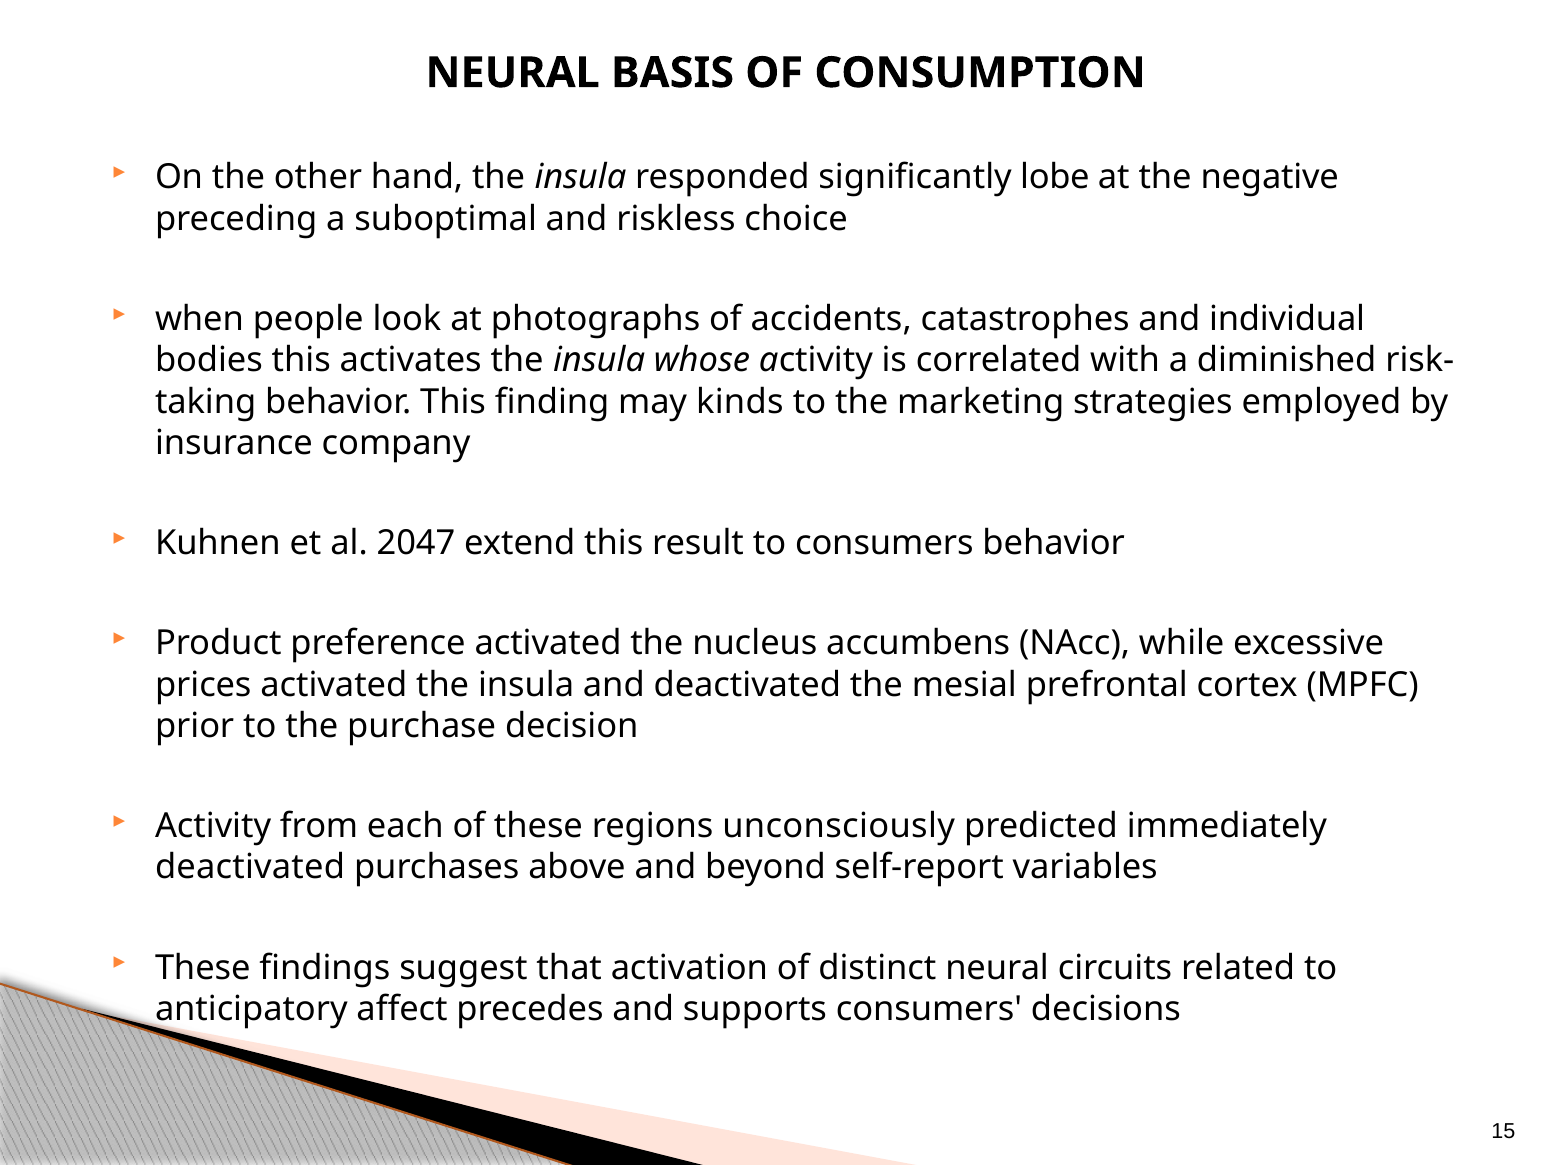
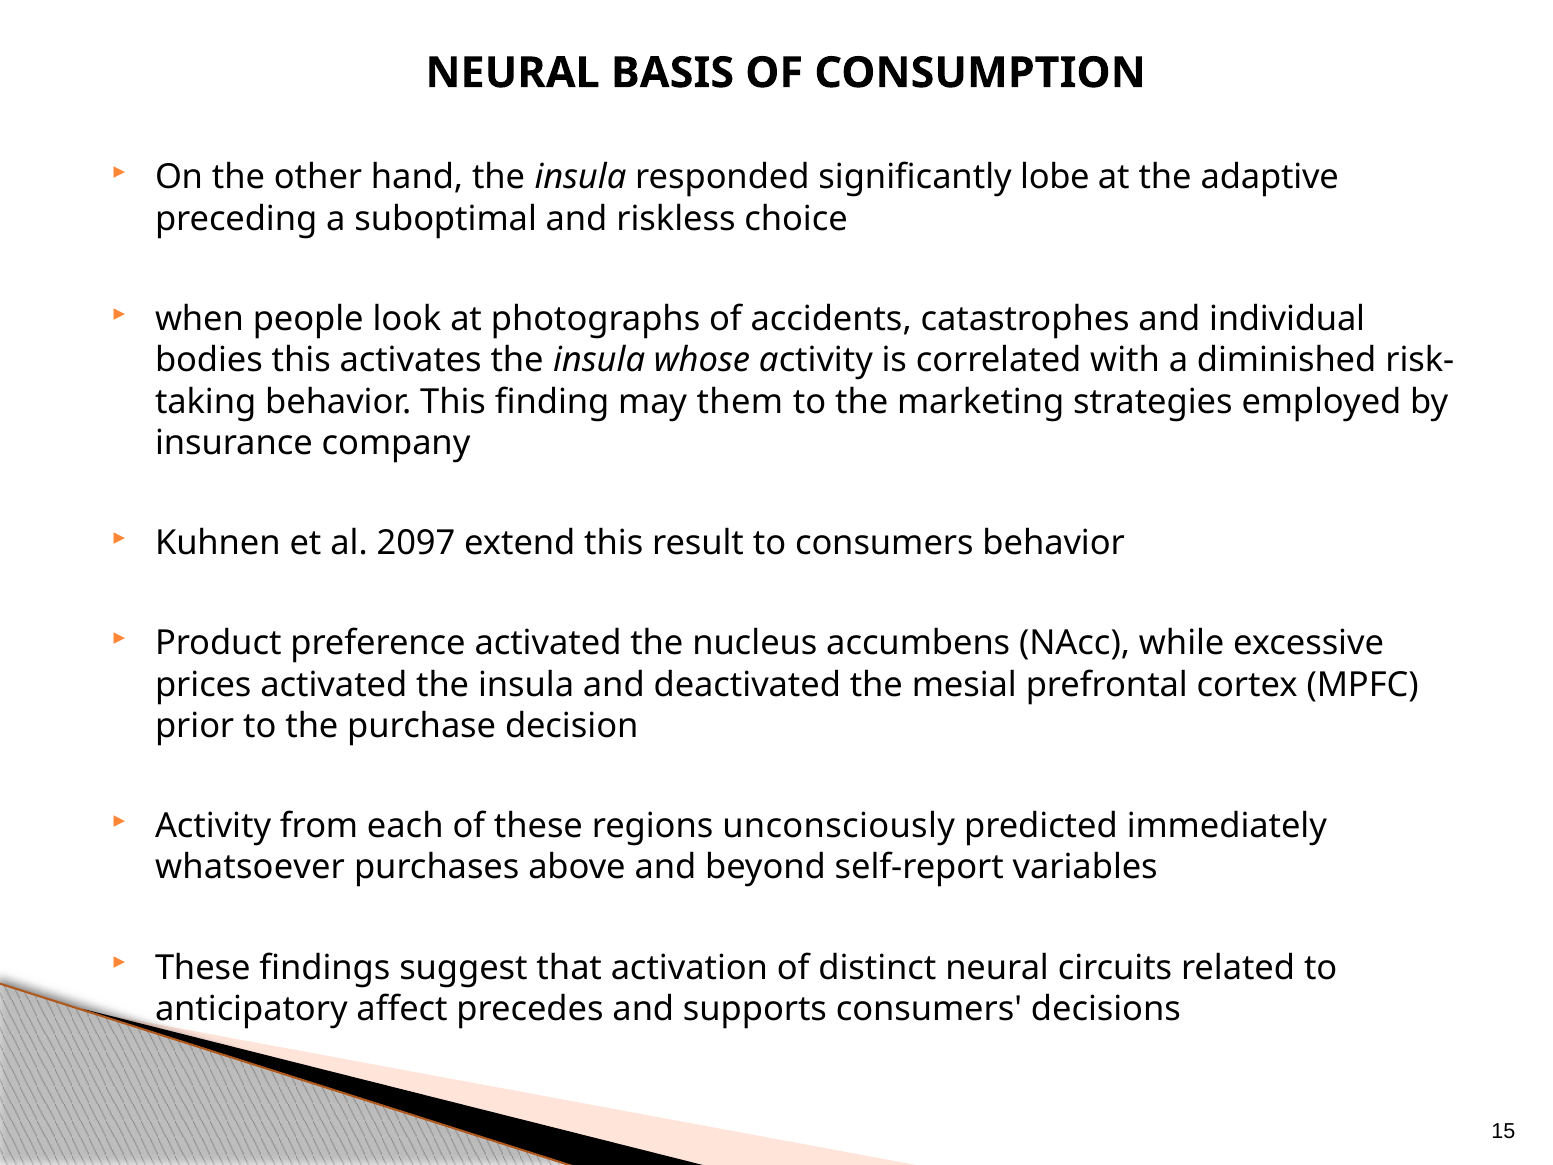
negative: negative -> adaptive (1270, 178)
kinds: kinds -> them (740, 402)
2047: 2047 -> 2097 (416, 543)
deactivated: deactivated -> whatsoever (250, 867)
